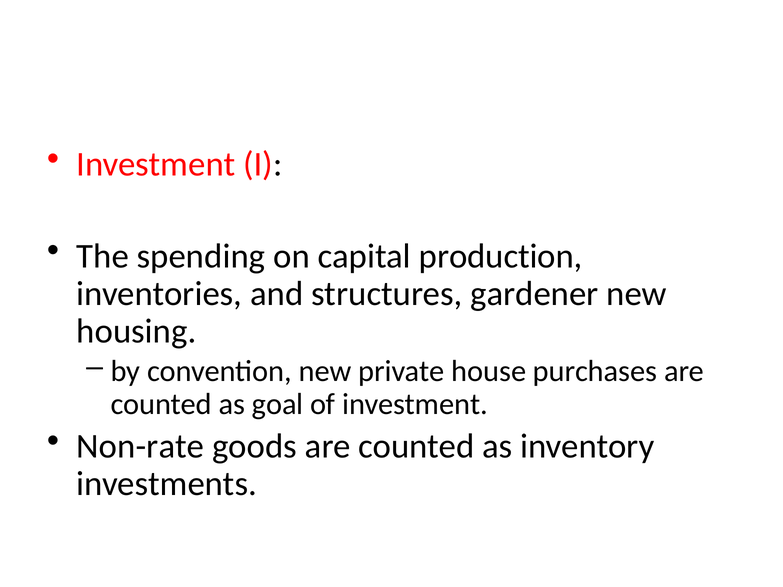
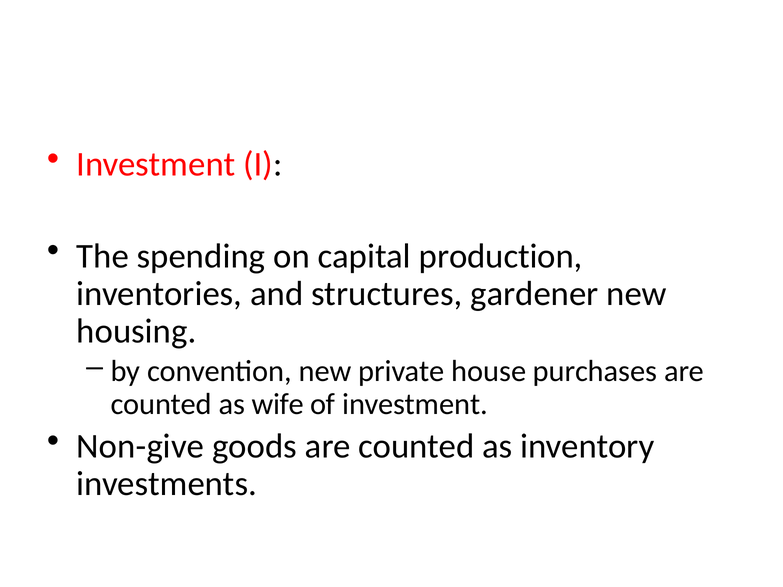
goal: goal -> wife (278, 404)
Non-rate: Non-rate -> Non-give (140, 447)
